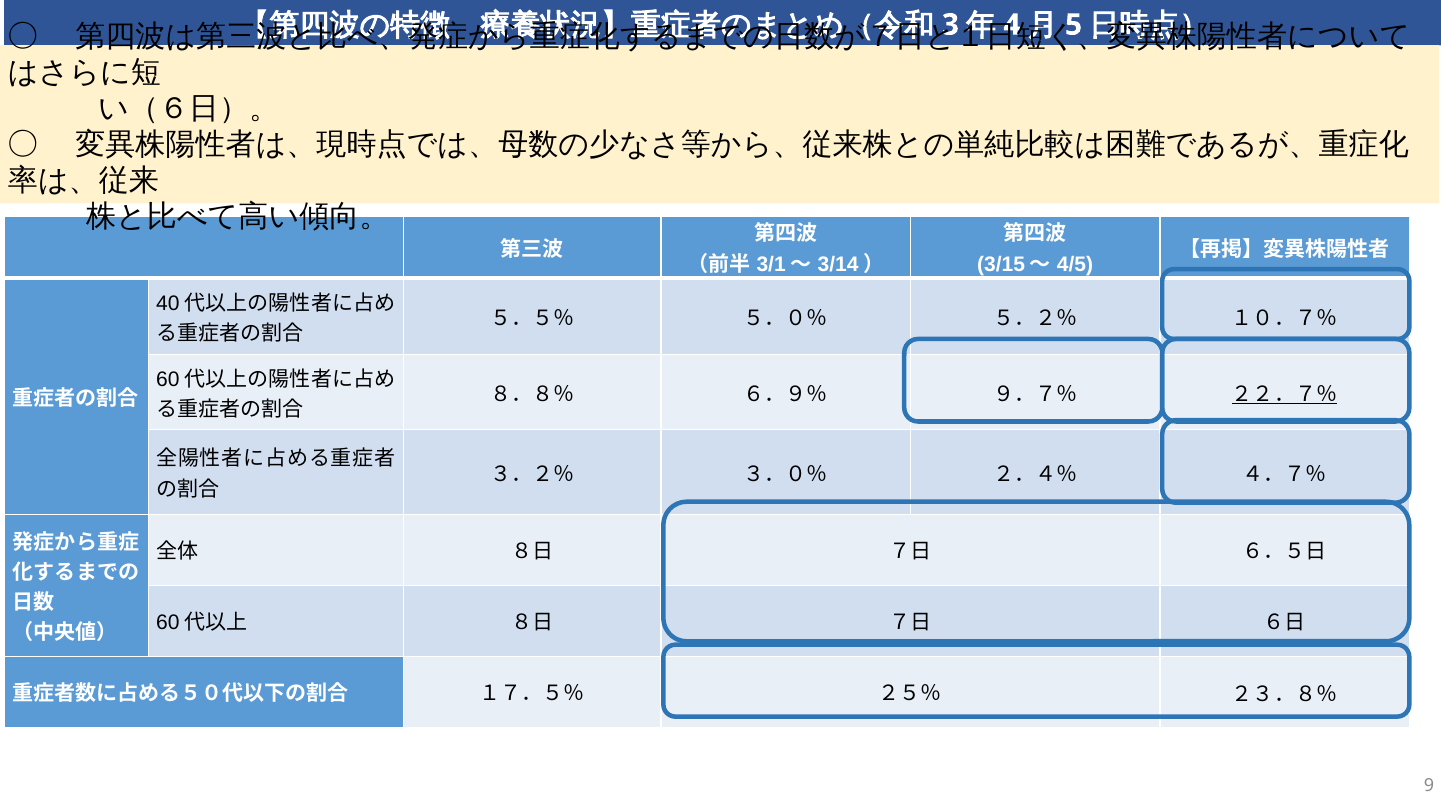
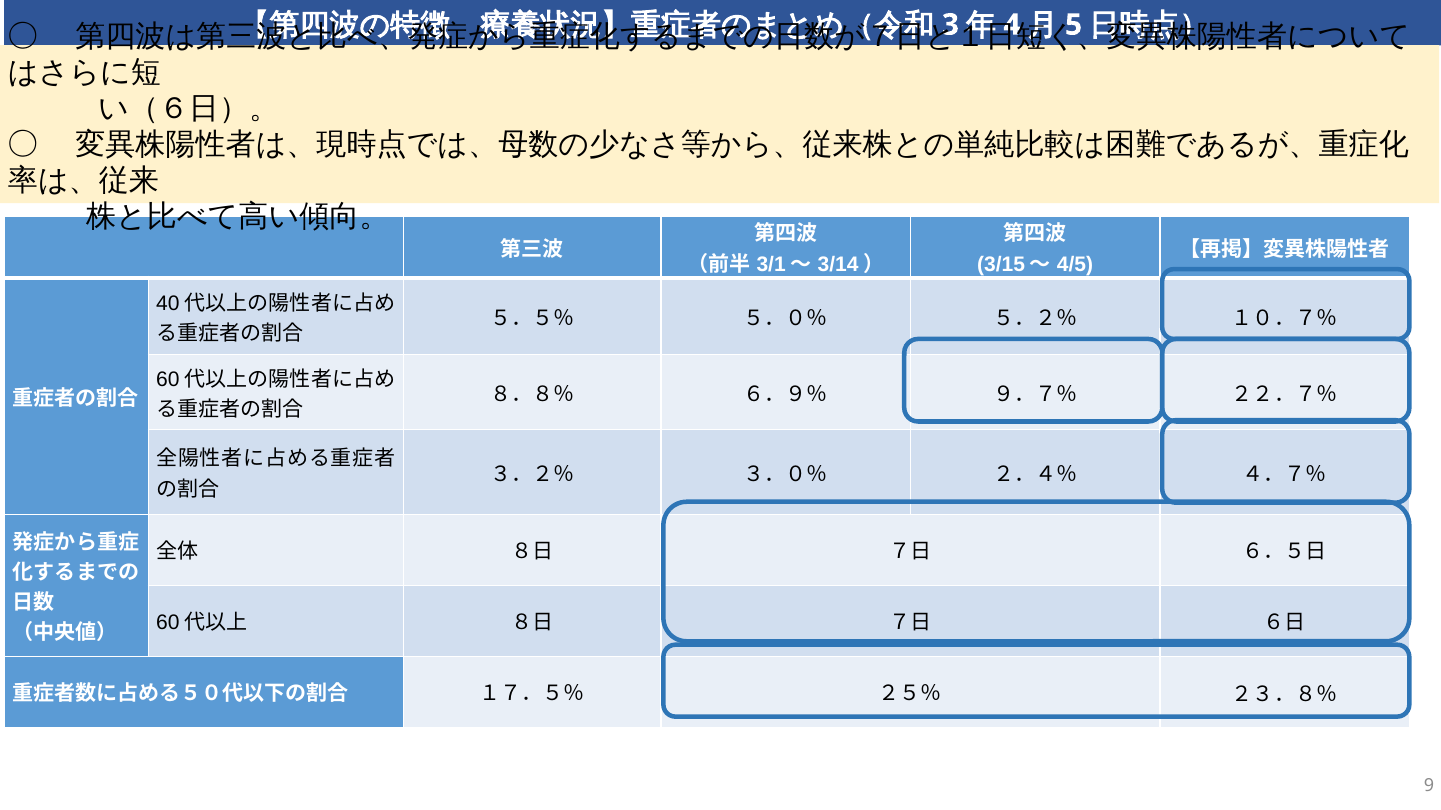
２２．７％ underline: present -> none (1285, 395)
